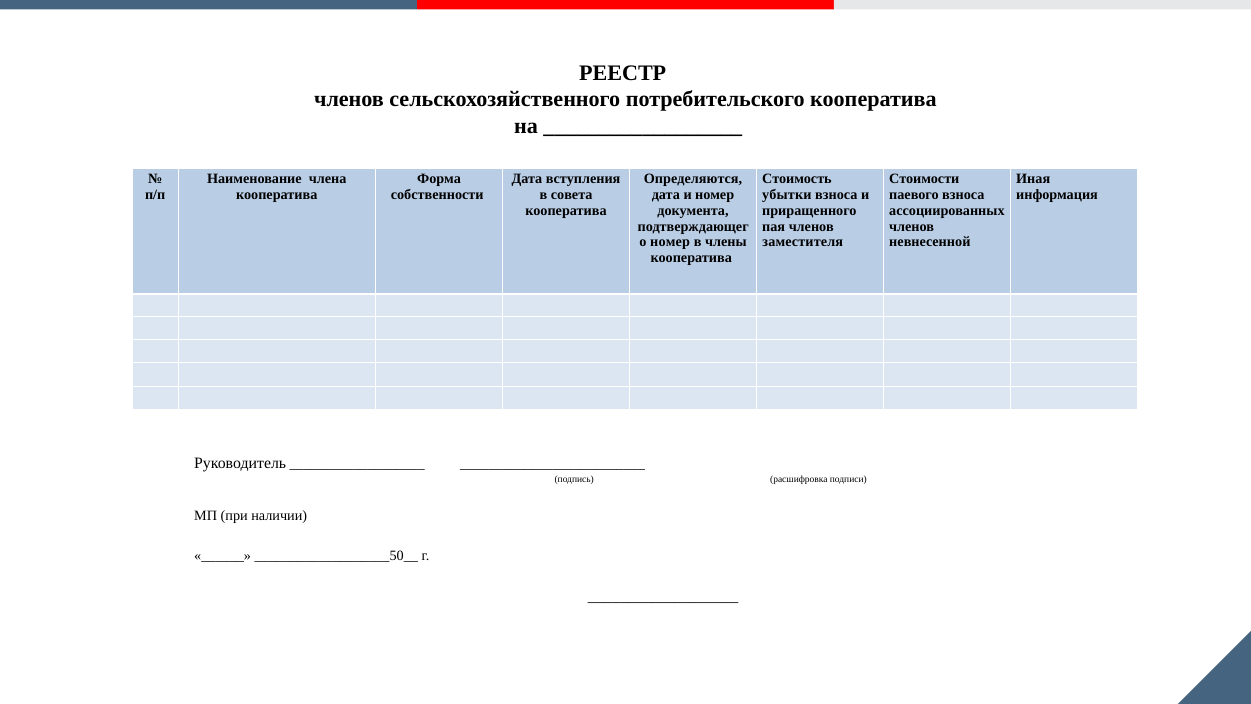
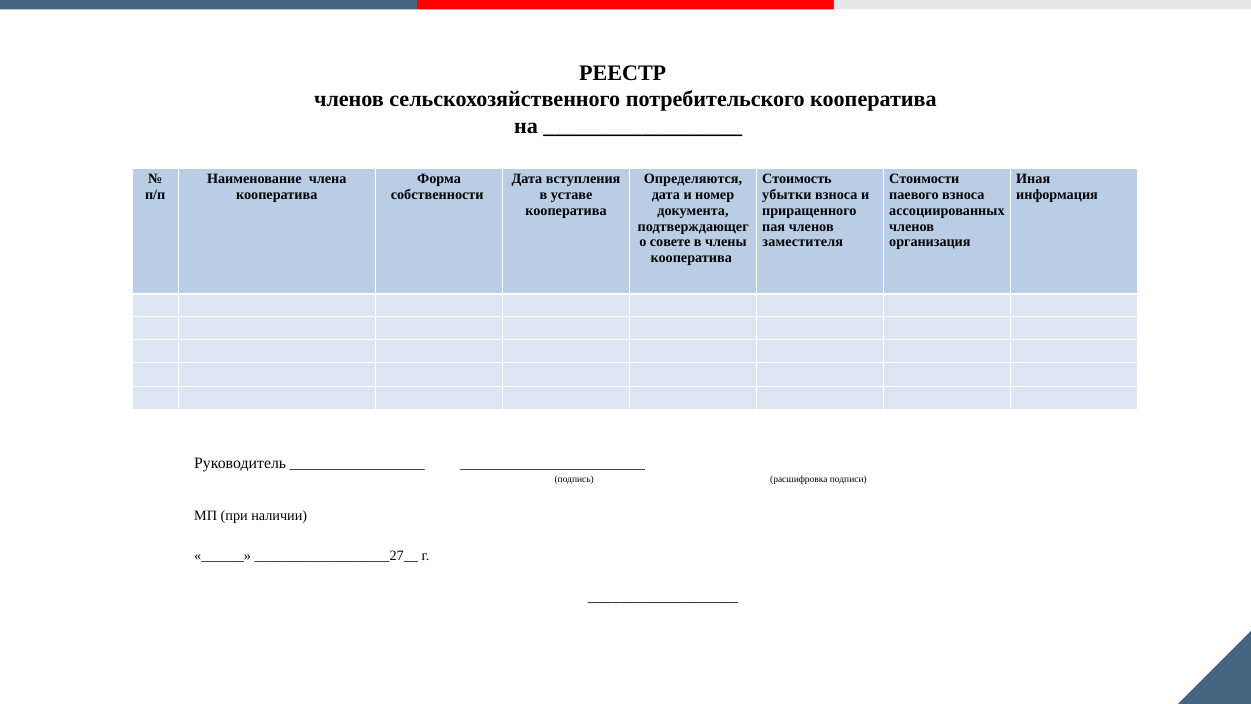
совета: совета -> уставе (572, 195)
номер: номер -> совете (670, 242)
невнесенной: невнесенной -> организация (930, 242)
___________________50__: ___________________50__ -> ___________________27__ (336, 555)
